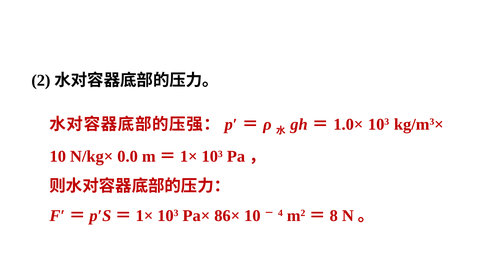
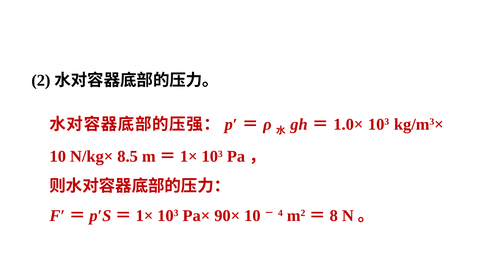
0.0: 0.0 -> 8.5 (128, 157)
86×: 86× -> 90× (227, 216)
